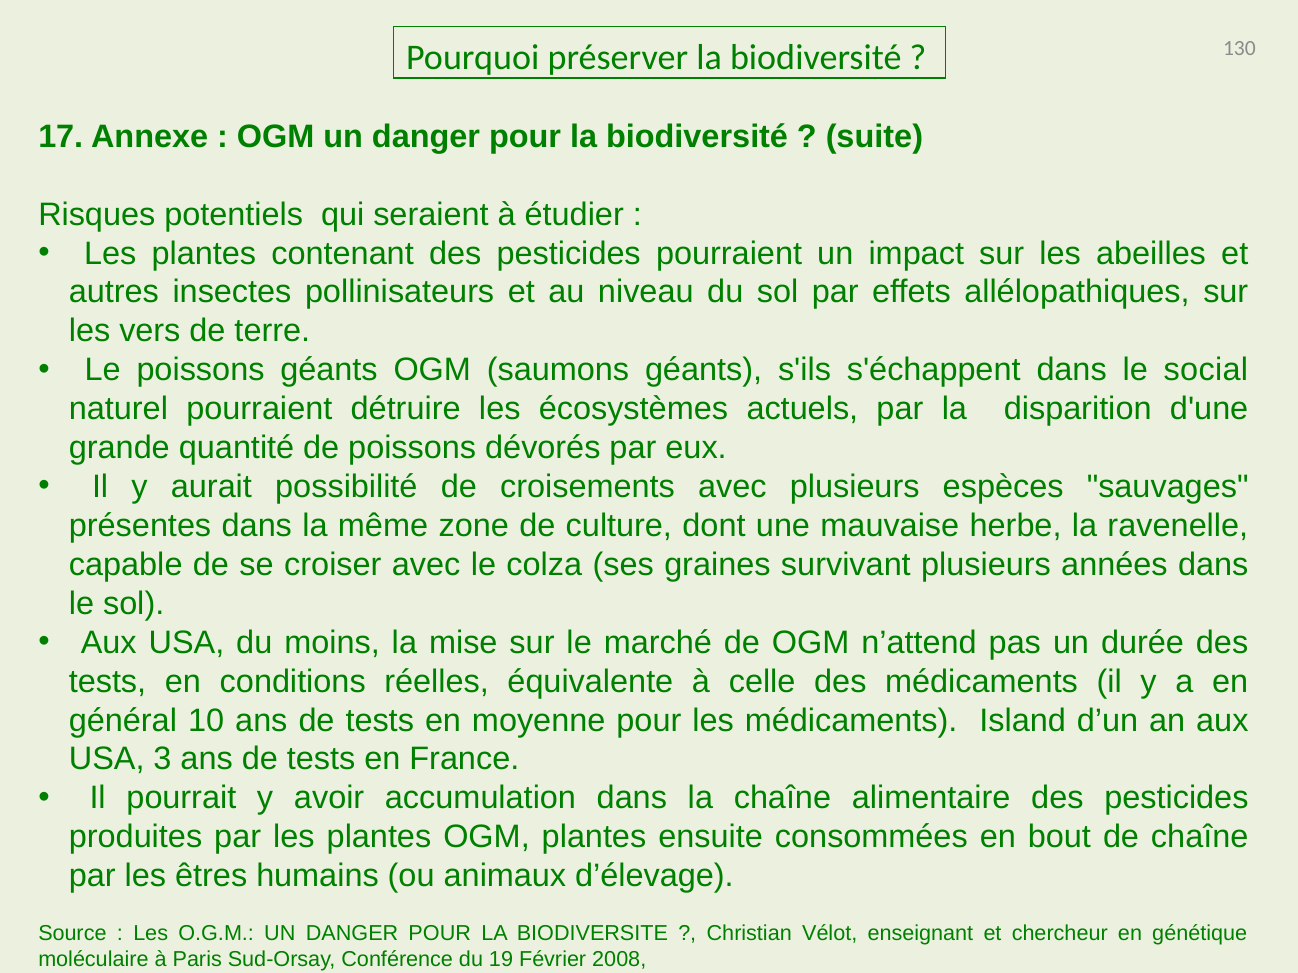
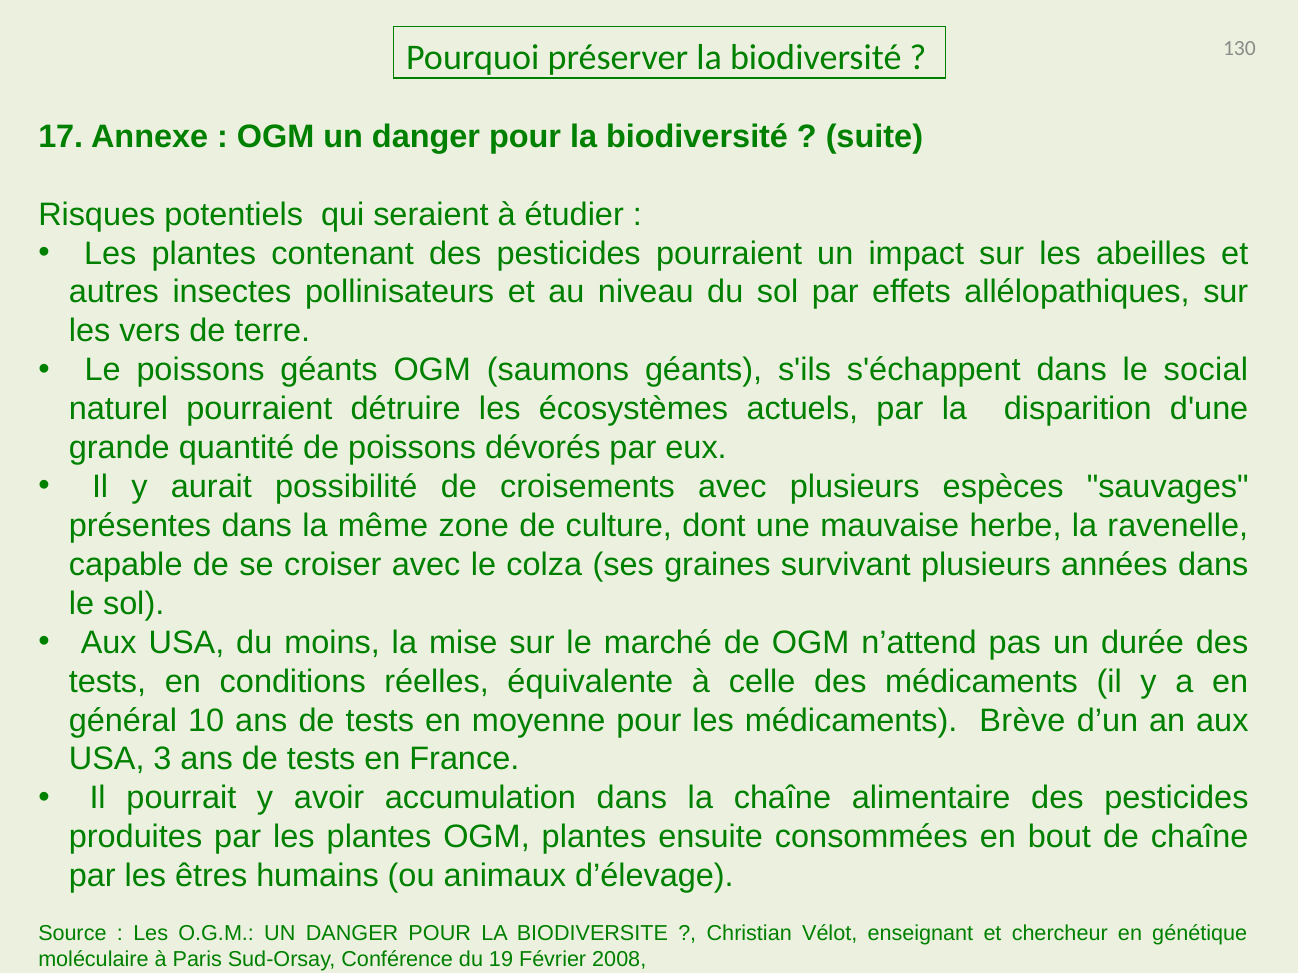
Island: Island -> Brève (1022, 721)
